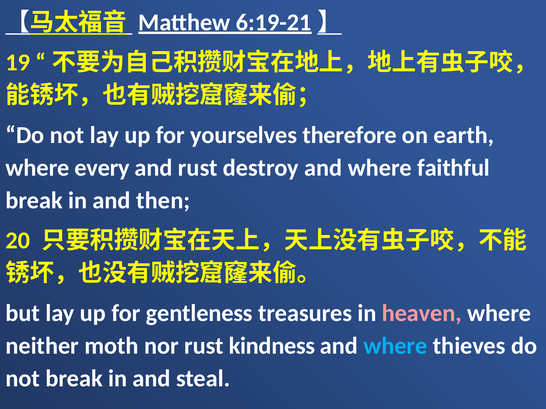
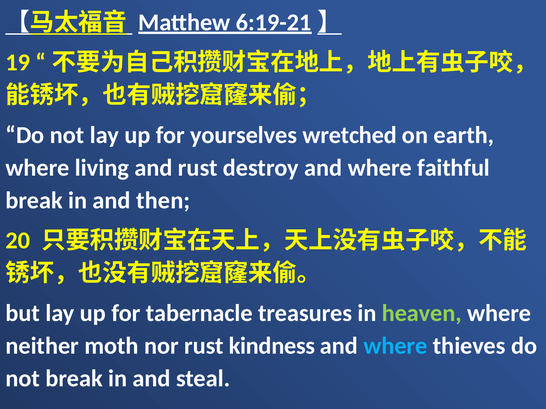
therefore: therefore -> wretched (350, 135)
every: every -> living (102, 168)
gentleness: gentleness -> tabernacle (199, 314)
heaven colour: pink -> light green (422, 314)
